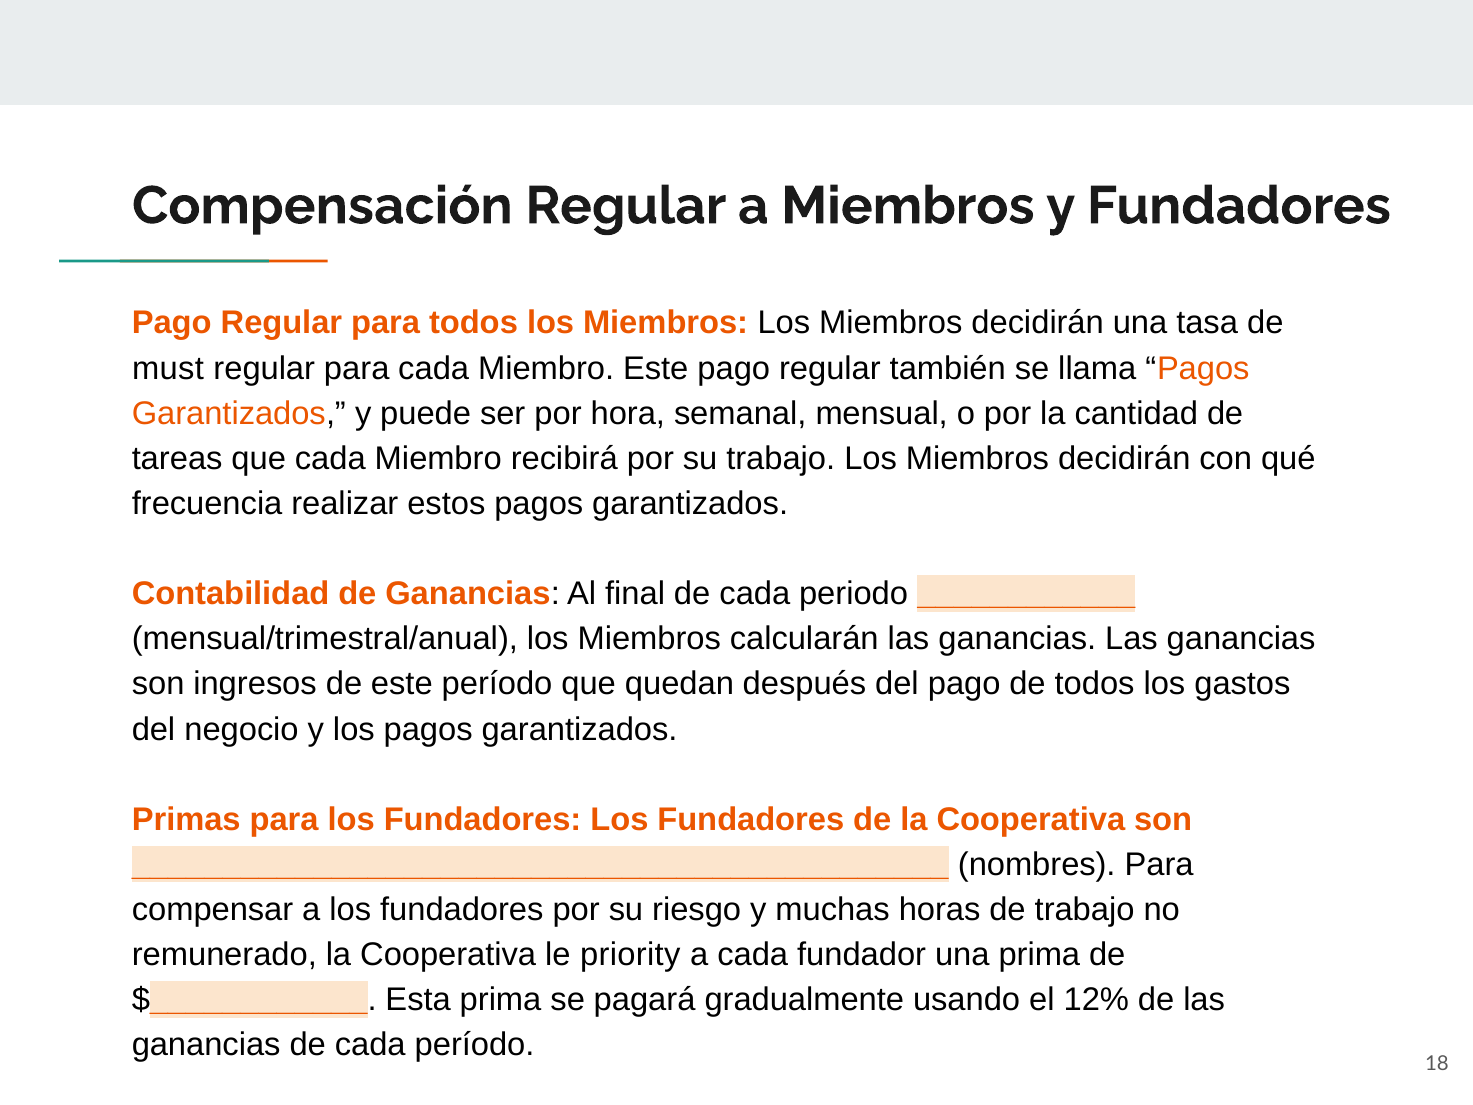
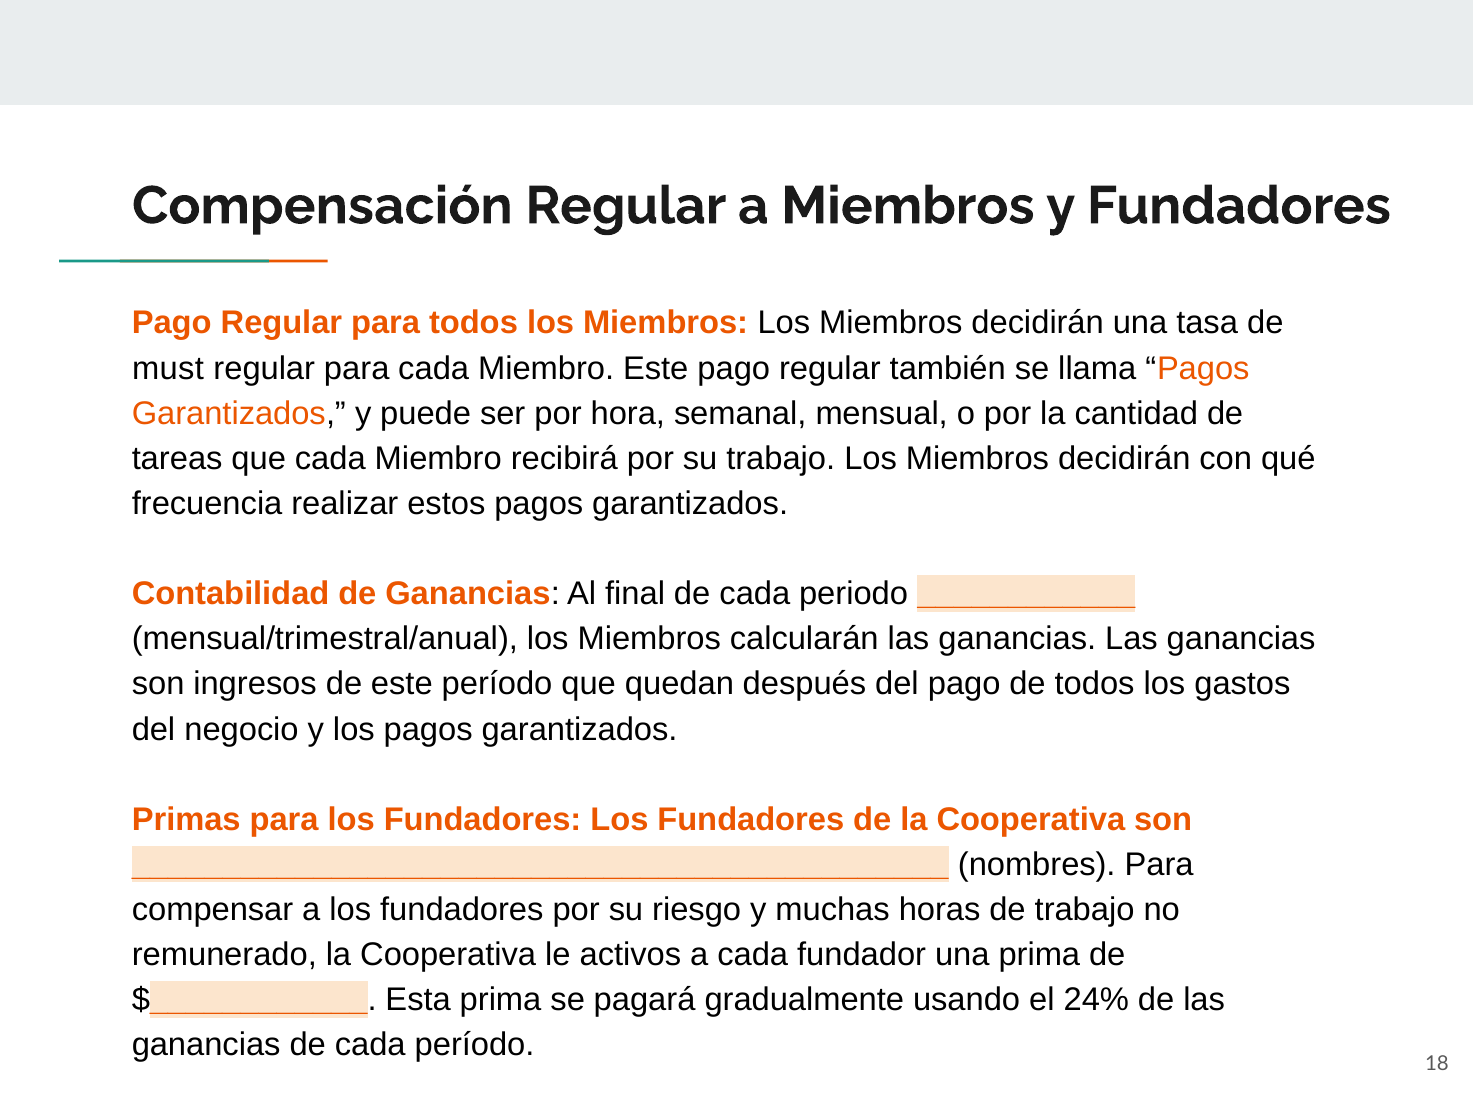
priority: priority -> activos (630, 955)
12%: 12% -> 24% (1096, 1000)
